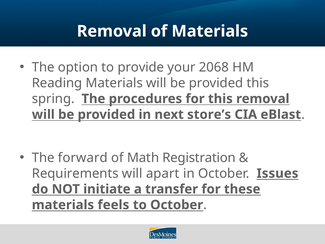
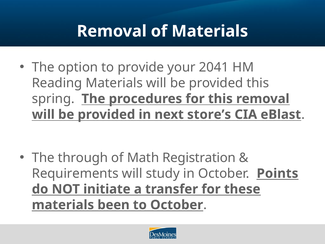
2068: 2068 -> 2041 (214, 67)
forward: forward -> through (83, 158)
apart: apart -> study (163, 173)
Issues: Issues -> Points (278, 173)
feels: feels -> been (114, 205)
